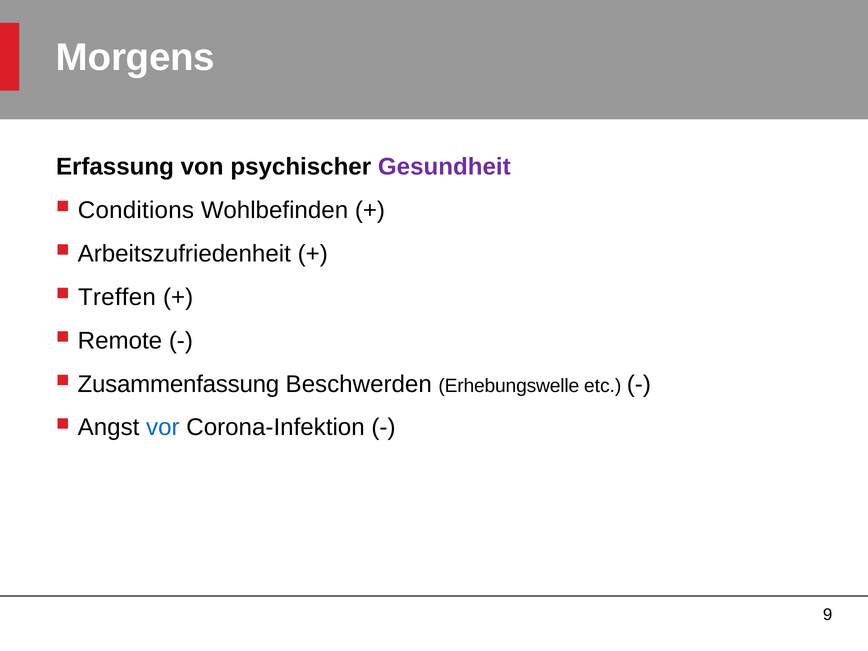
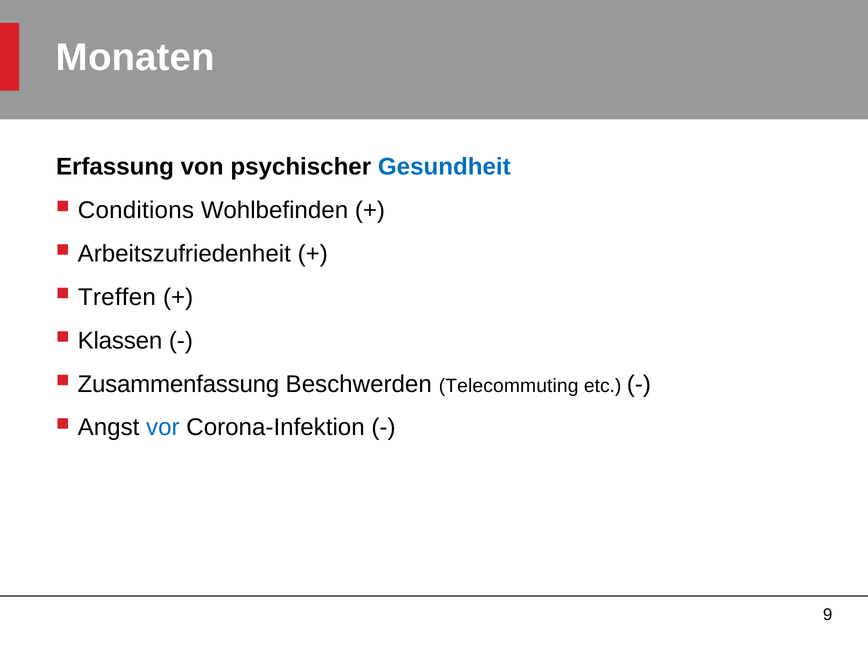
Morgens: Morgens -> Monaten (135, 57)
Gesundheit colour: purple -> blue (444, 167)
Remote: Remote -> Klassen (120, 341)
Erhebungswelle: Erhebungswelle -> Telecommuting (509, 386)
